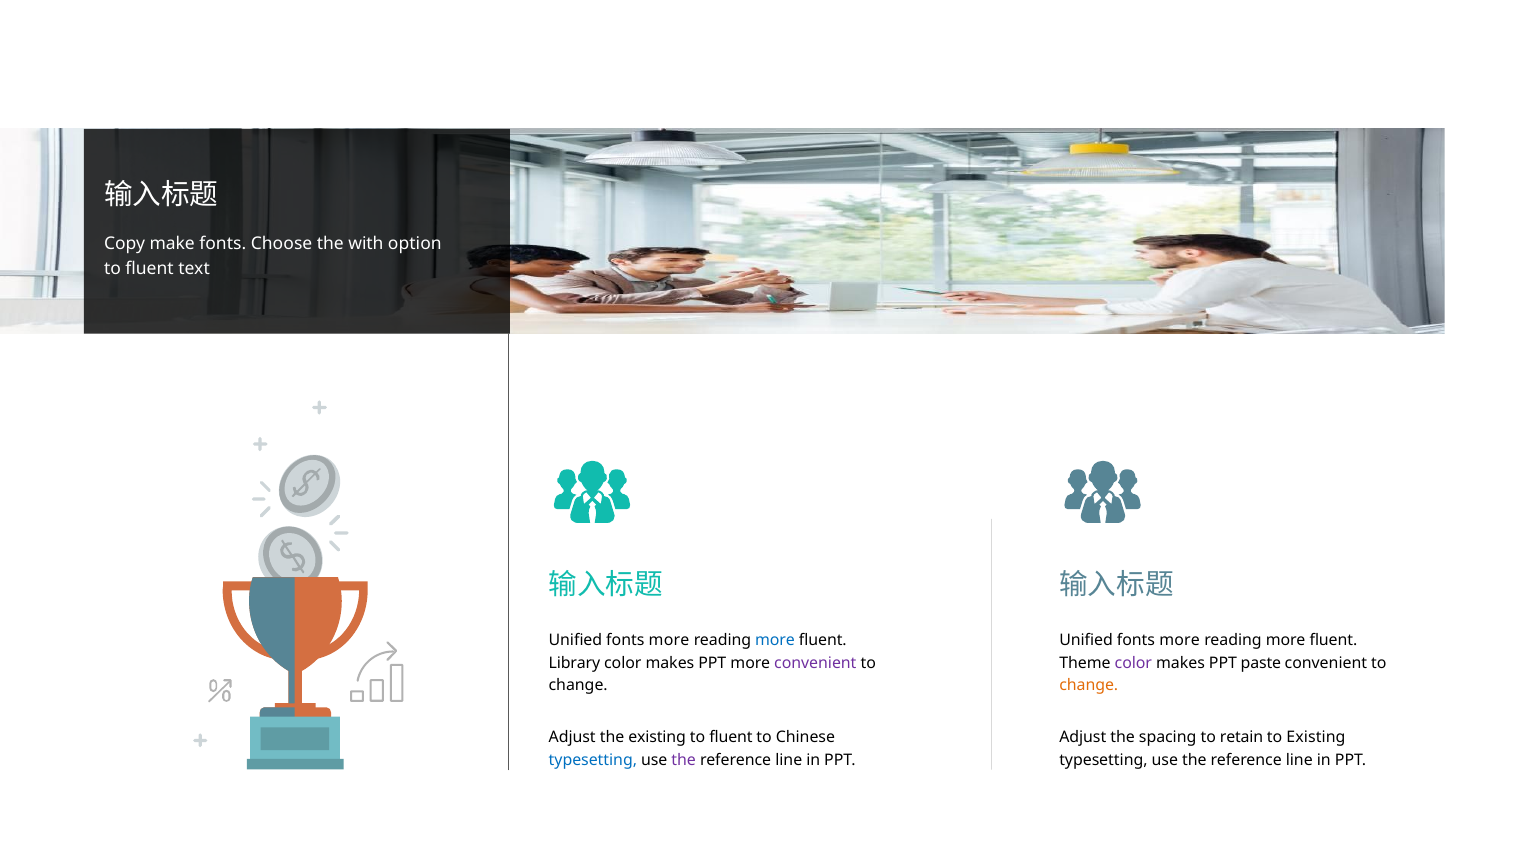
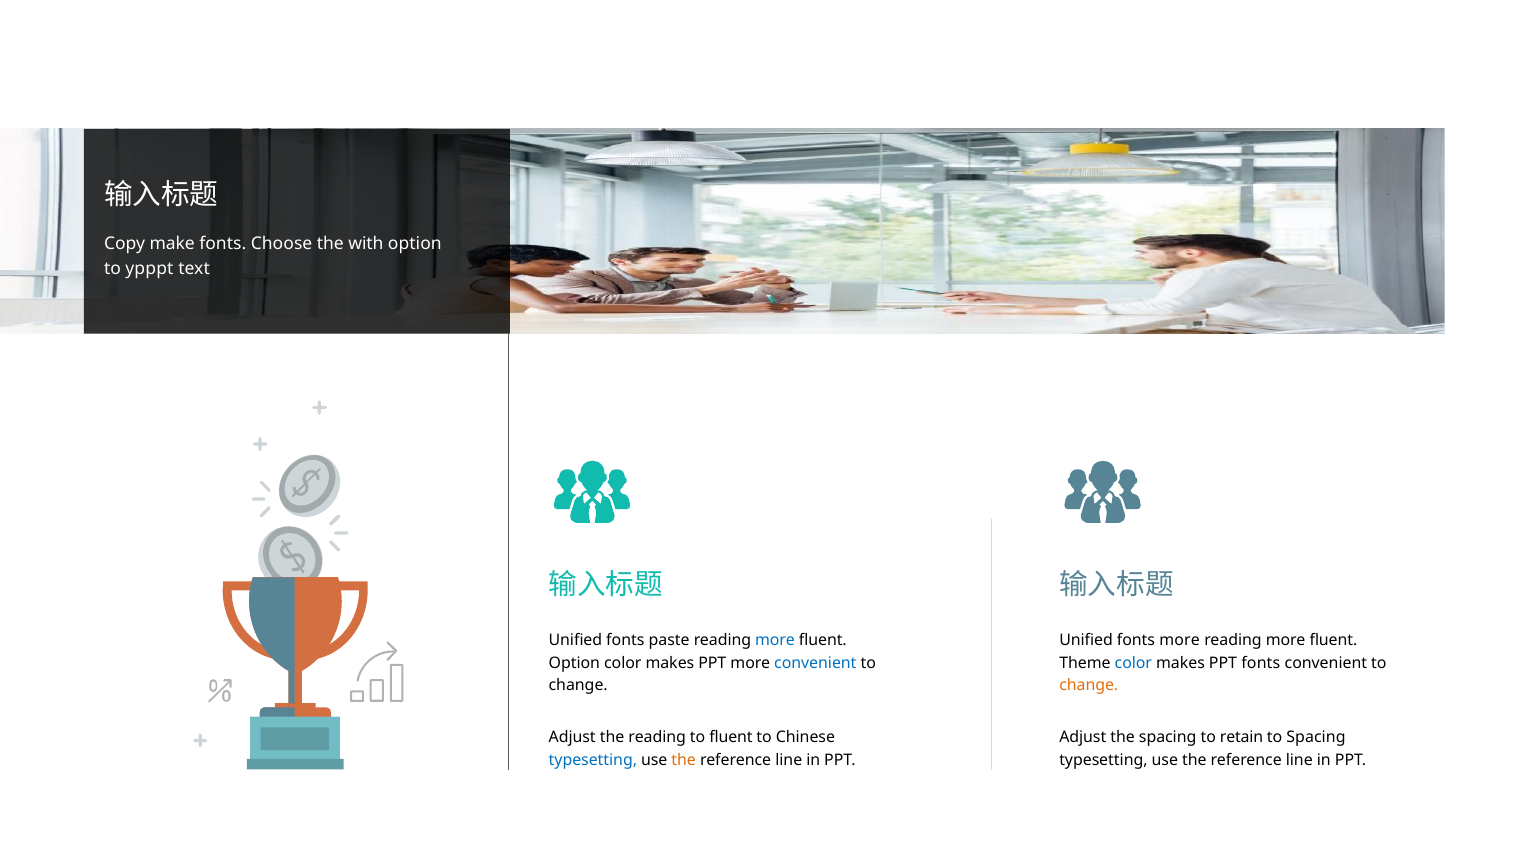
fluent: fluent -> ypppt (149, 269)
more: more -> paste (669, 640)
Library: Library -> Option (574, 663)
convenient colour: purple -> blue (815, 663)
color colour: purple -> blue (1133, 663)
PPT paste: paste -> fonts (1261, 663)
the existing: existing -> reading (657, 737)
to Existing: Existing -> Spacing (1316, 737)
the colour: purple -> orange (684, 760)
